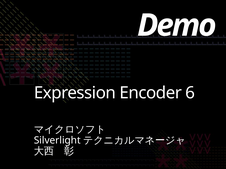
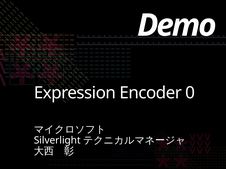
6: 6 -> 0 (190, 93)
